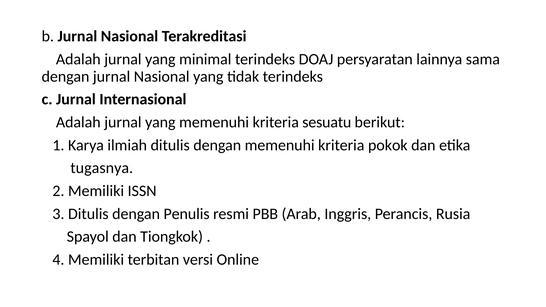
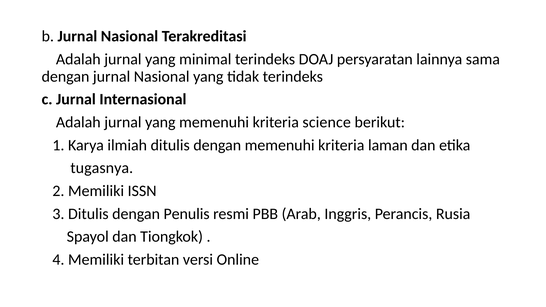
sesuatu: sesuatu -> science (327, 122)
pokok: pokok -> laman (388, 145)
